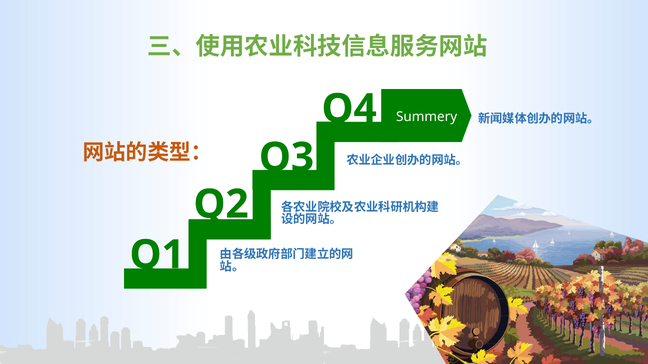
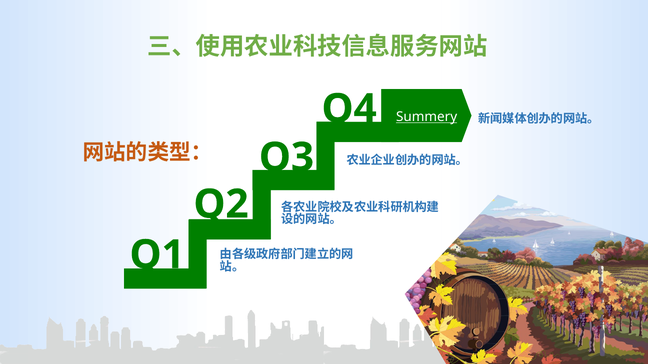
Summery underline: none -> present (427, 117)
